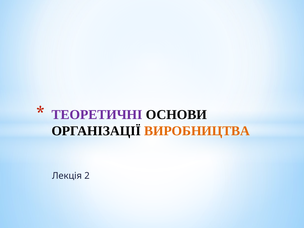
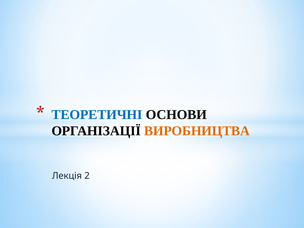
ТЕОРЕТИЧНІ colour: purple -> blue (97, 115)
